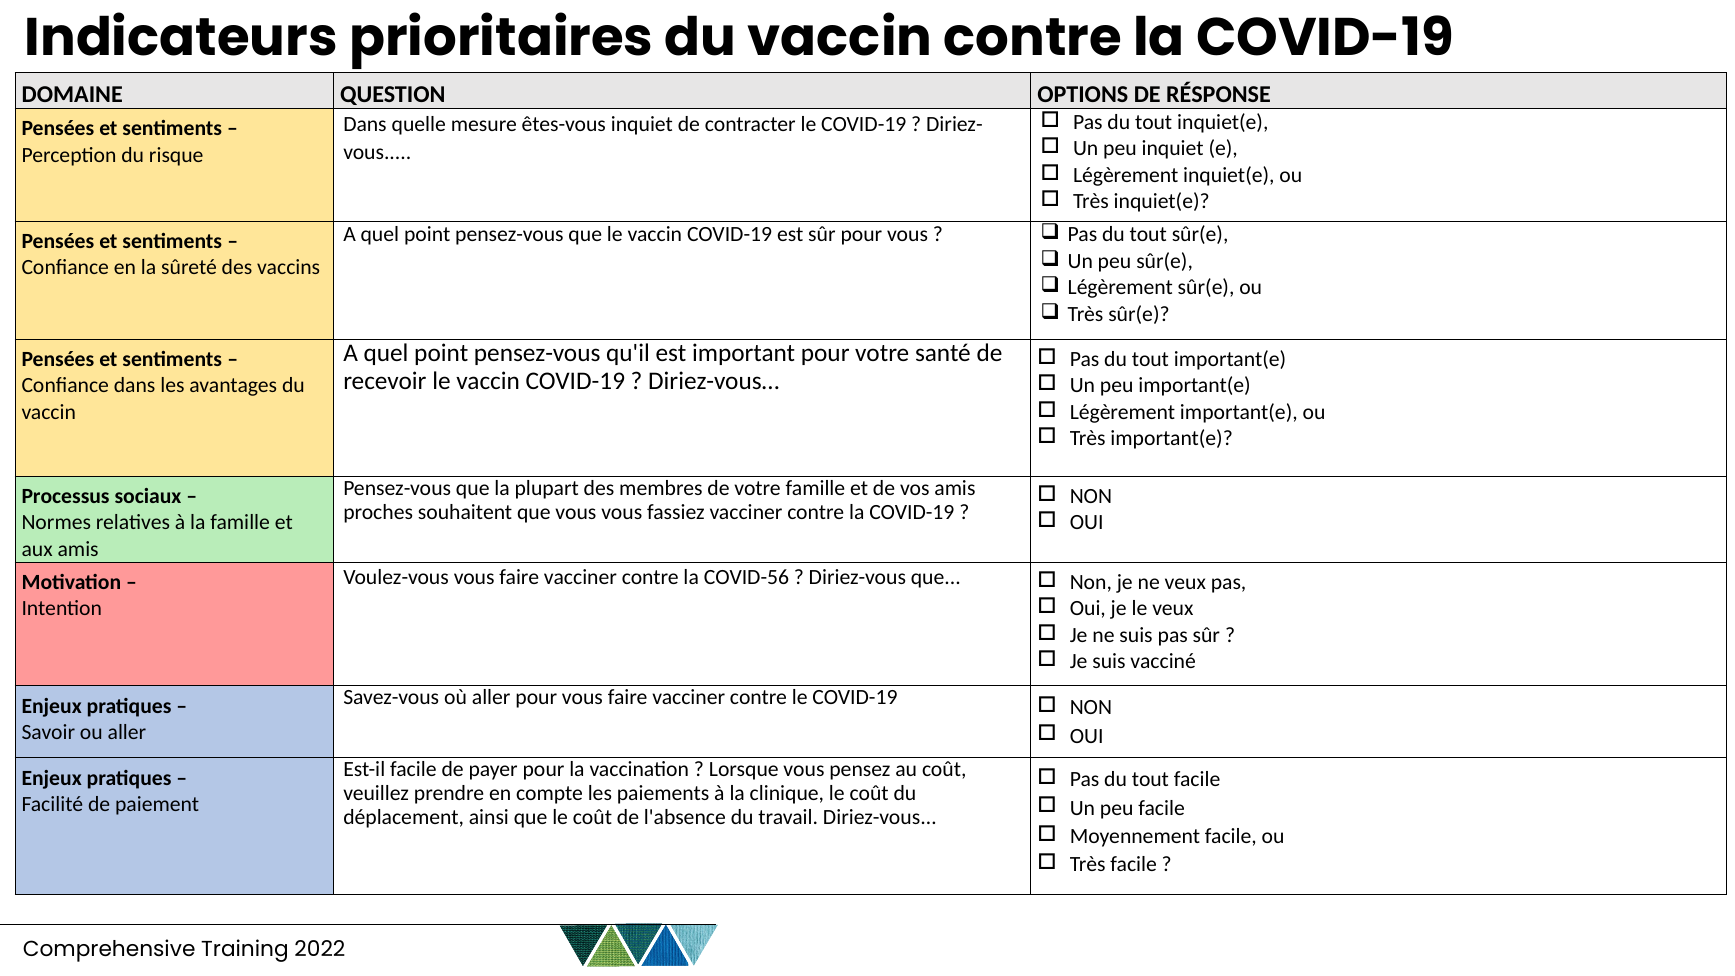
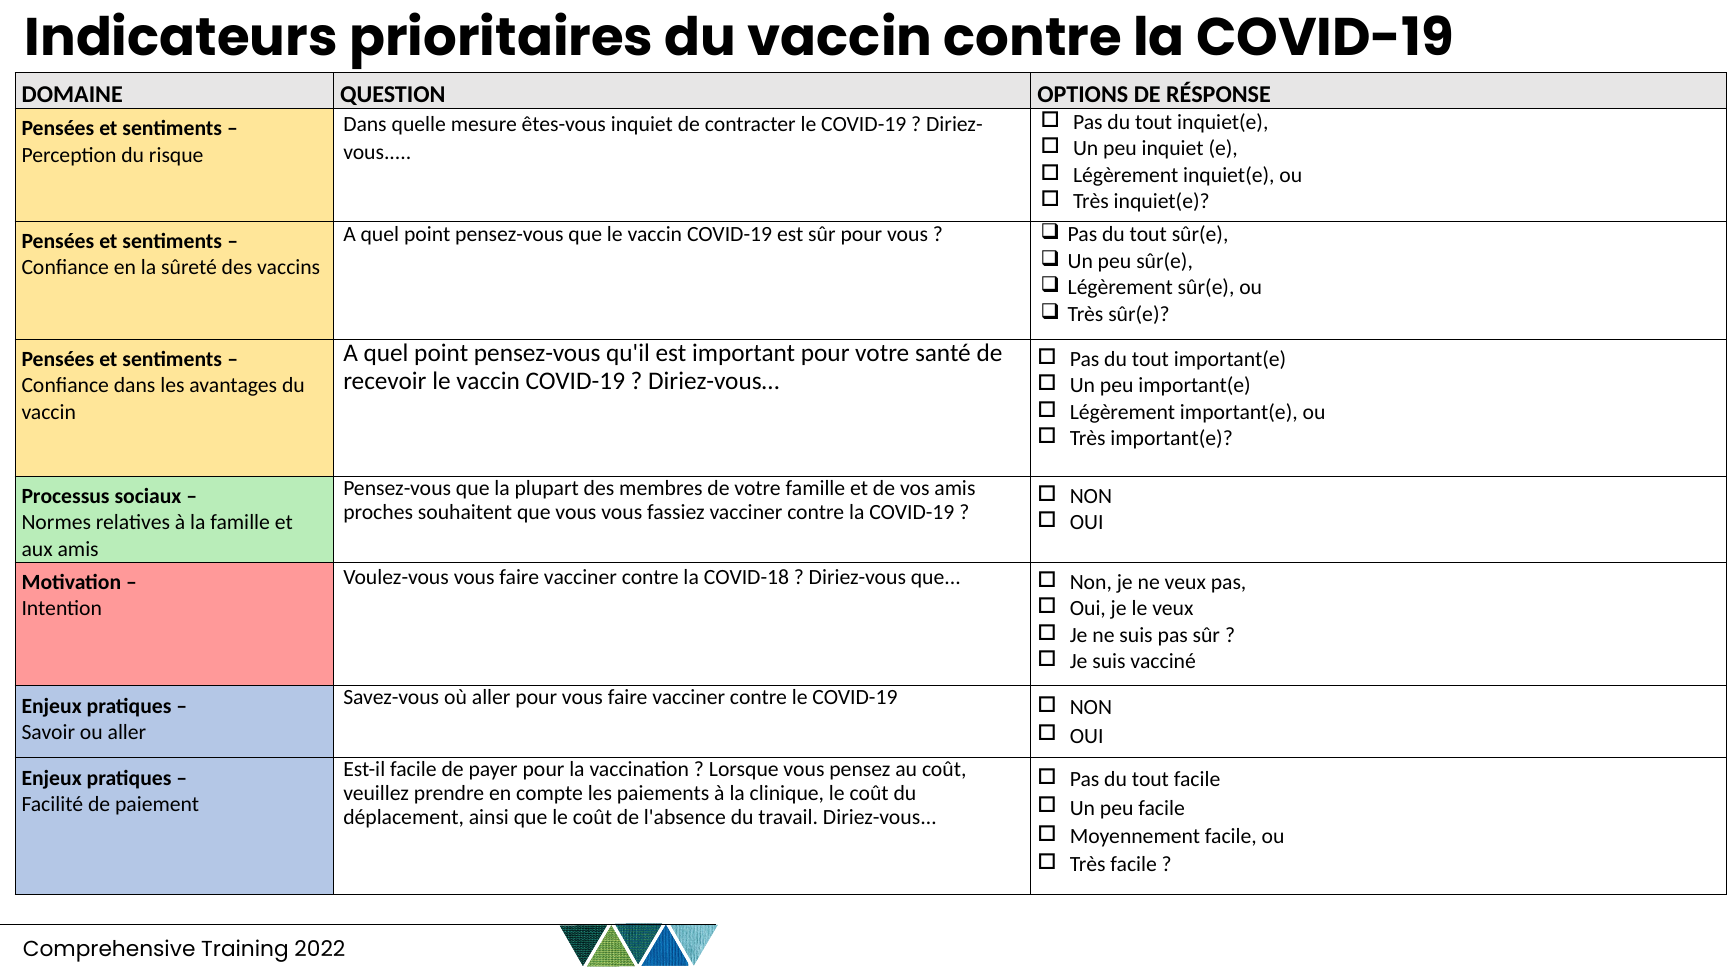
COVID-56: COVID-56 -> COVID-18 (746, 578)
